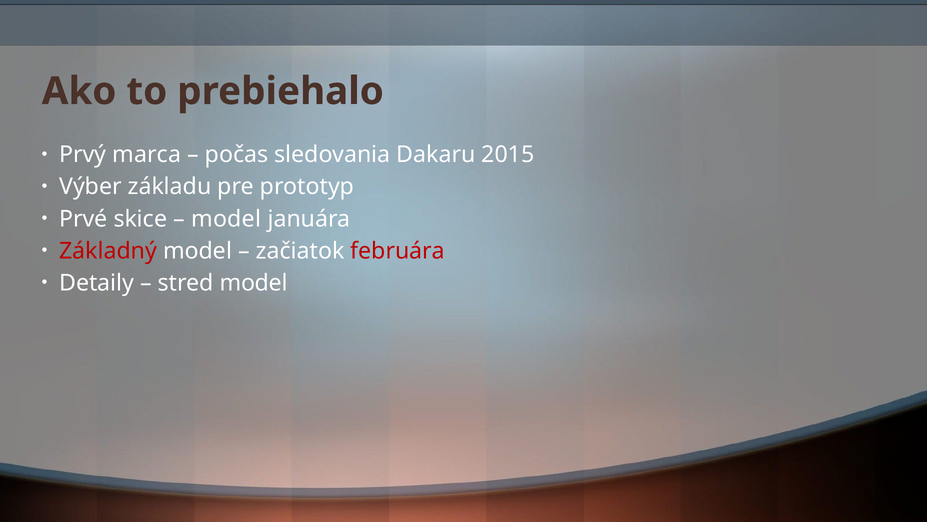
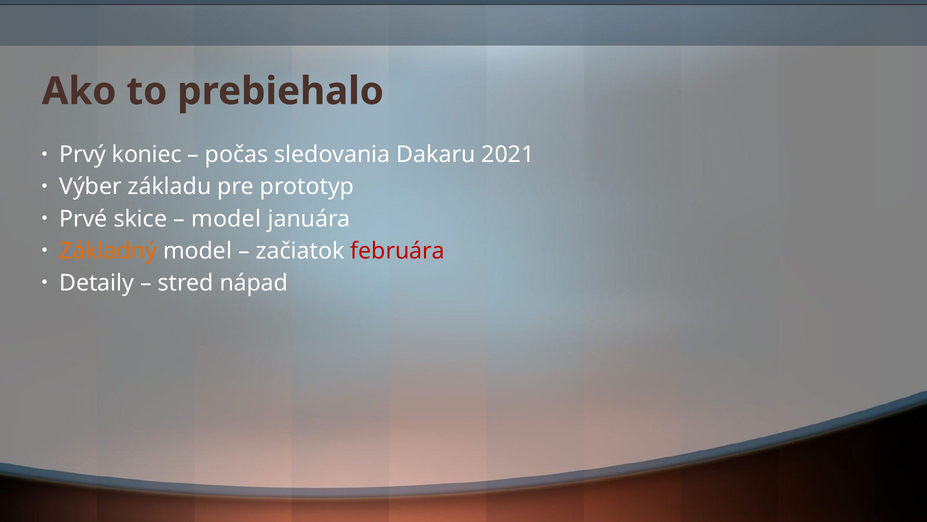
marca: marca -> koniec (147, 155)
2015: 2015 -> 2021 (508, 155)
Základný colour: red -> orange (108, 251)
stred model: model -> nápad (254, 283)
